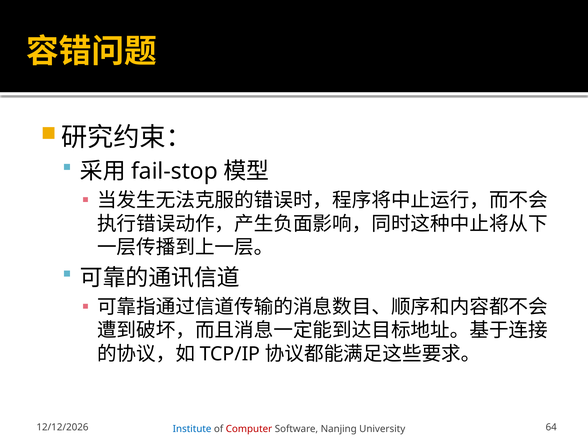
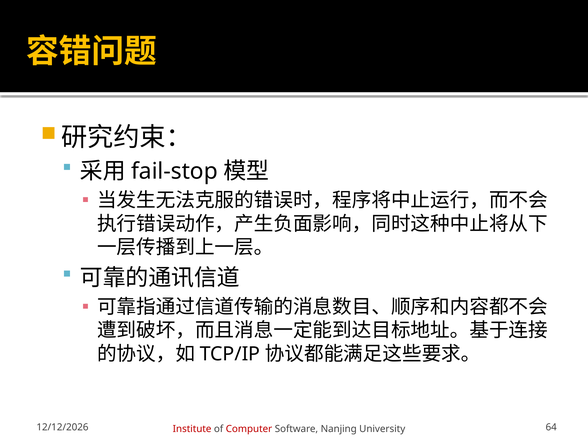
Institute colour: blue -> red (192, 429)
